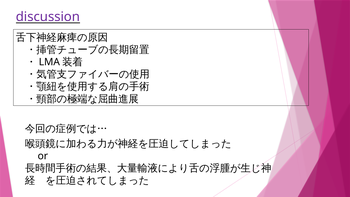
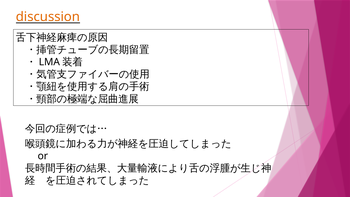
discussion colour: purple -> orange (48, 17)
